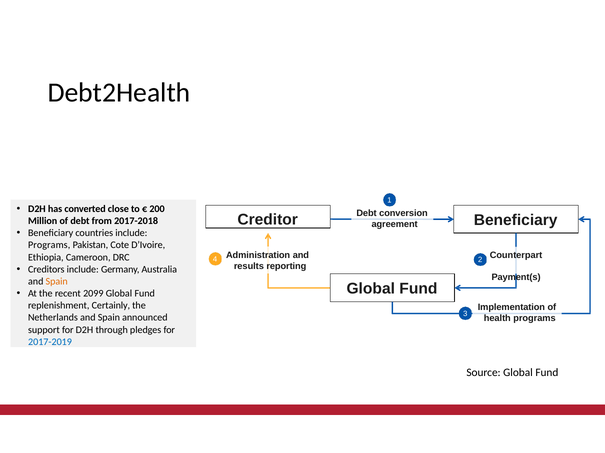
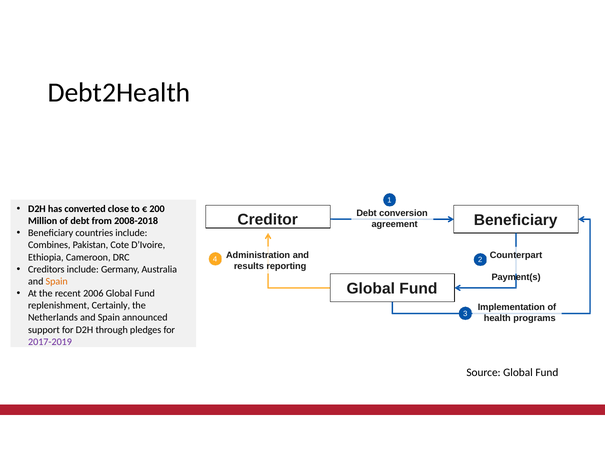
2017-2018: 2017-2018 -> 2008-2018 (136, 221)
Programs: Programs -> Combines (49, 246)
2099: 2099 -> 2006 (93, 294)
2017-2019 colour: blue -> purple (50, 342)
